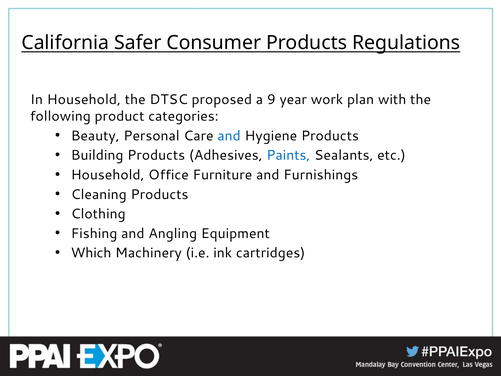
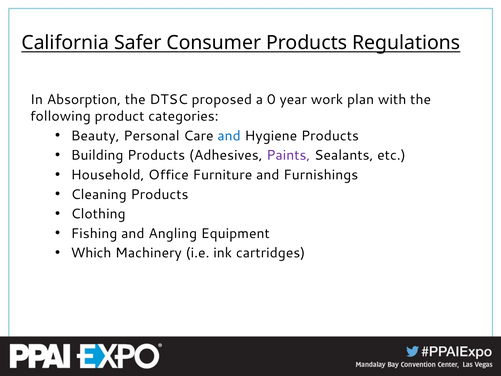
In Household: Household -> Absorption (84, 100)
9: 9 -> 0 (271, 100)
Paints colour: blue -> purple (288, 155)
